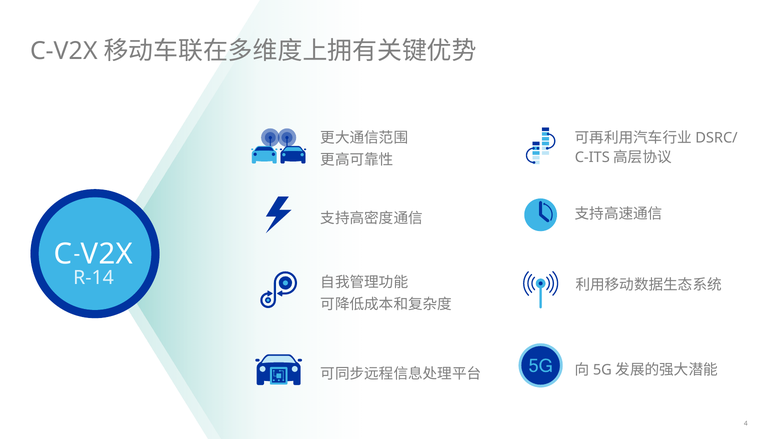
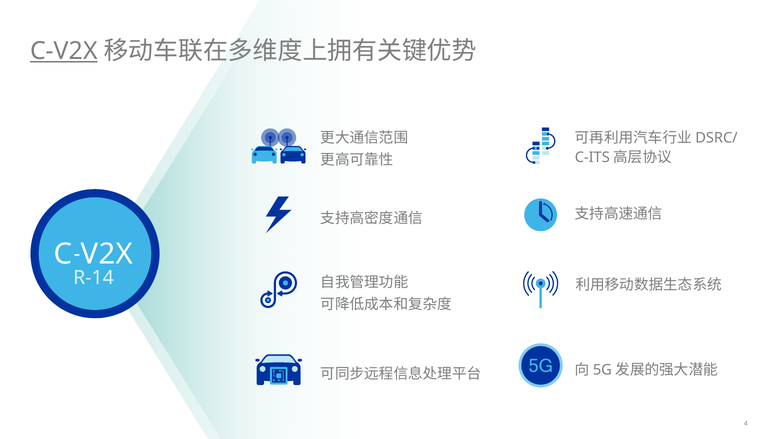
C-V2X underline: none -> present (64, 51)
